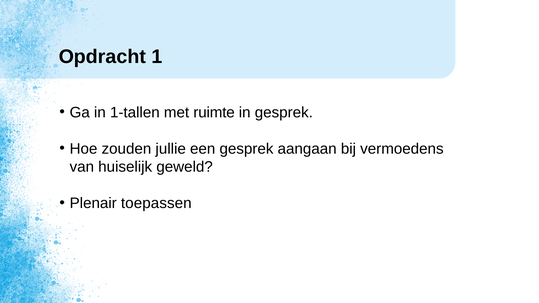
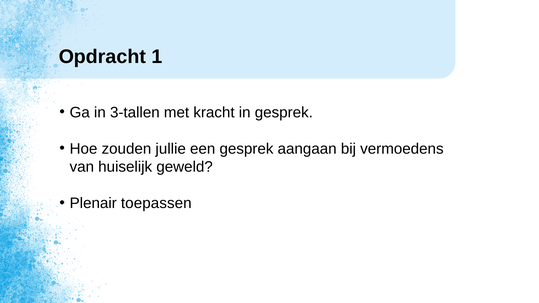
1-tallen: 1-tallen -> 3-tallen (135, 112)
ruimte: ruimte -> kracht (214, 112)
